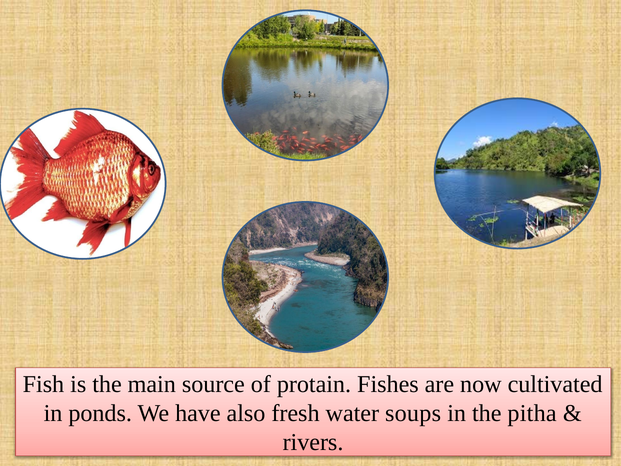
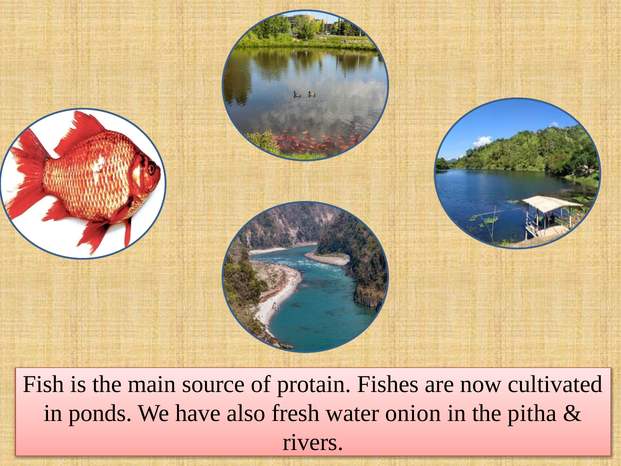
soups: soups -> onion (413, 413)
